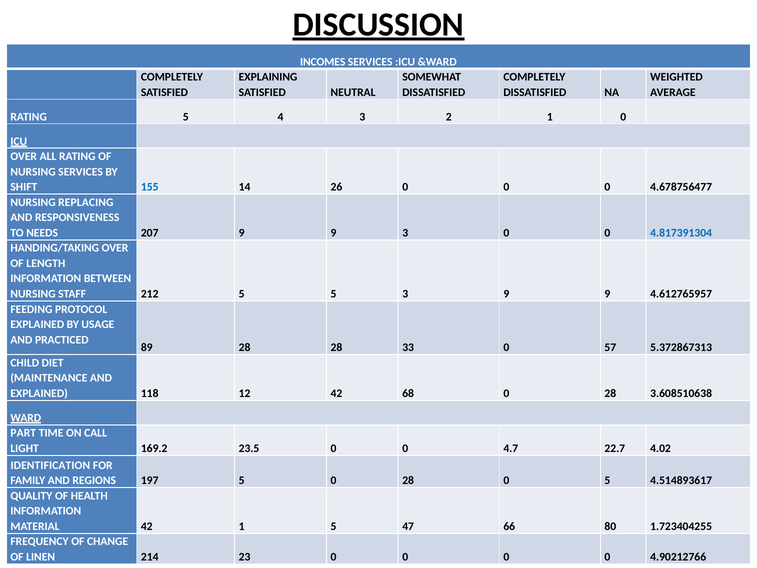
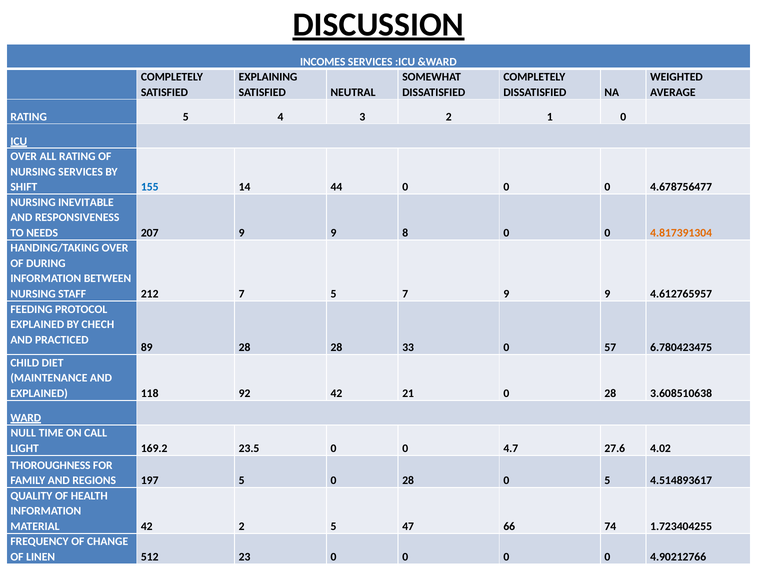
26: 26 -> 44 (336, 187)
REPLACING: REPLACING -> INEVITABLE (86, 202)
9 3: 3 -> 8 (405, 233)
4.817391304 colour: blue -> orange (681, 233)
LENGTH: LENGTH -> DURING (46, 263)
212 5: 5 -> 7 (242, 294)
5 3: 3 -> 7 (405, 294)
USAGE: USAGE -> CHECH (98, 324)
5.372867313: 5.372867313 -> 6.780423475 (681, 347)
12: 12 -> 92 (245, 393)
68: 68 -> 21 (408, 393)
PART: PART -> NULL (23, 433)
22.7: 22.7 -> 27.6 (615, 448)
IDENTIFICATION: IDENTIFICATION -> THOROUGHNESS (50, 465)
42 1: 1 -> 2 (242, 526)
80: 80 -> 74 (610, 526)
214: 214 -> 512 (150, 557)
